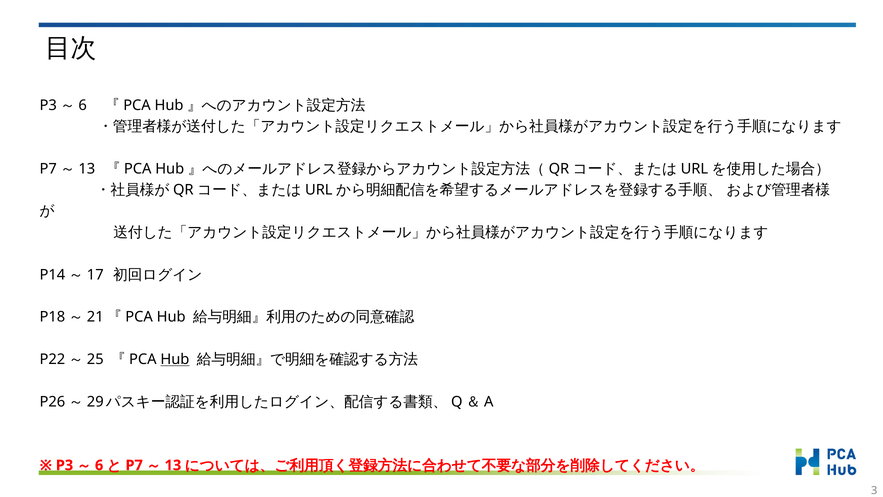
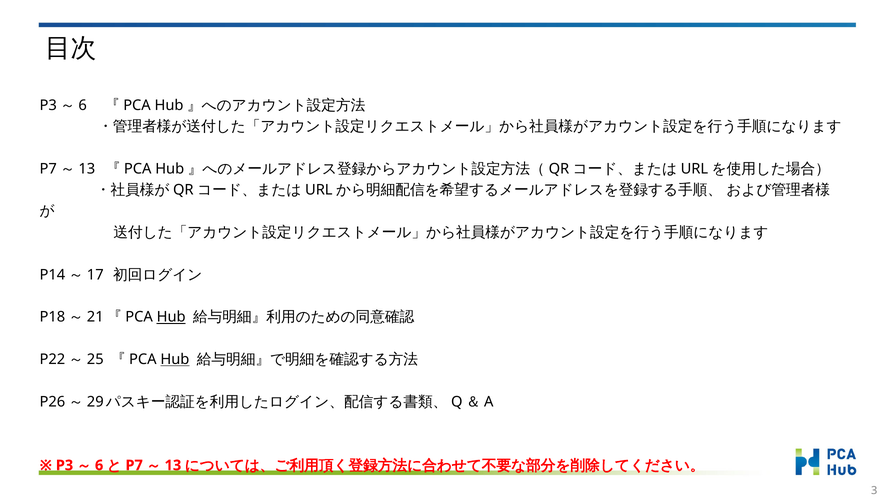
Hub underline: none -> present (171, 317)
